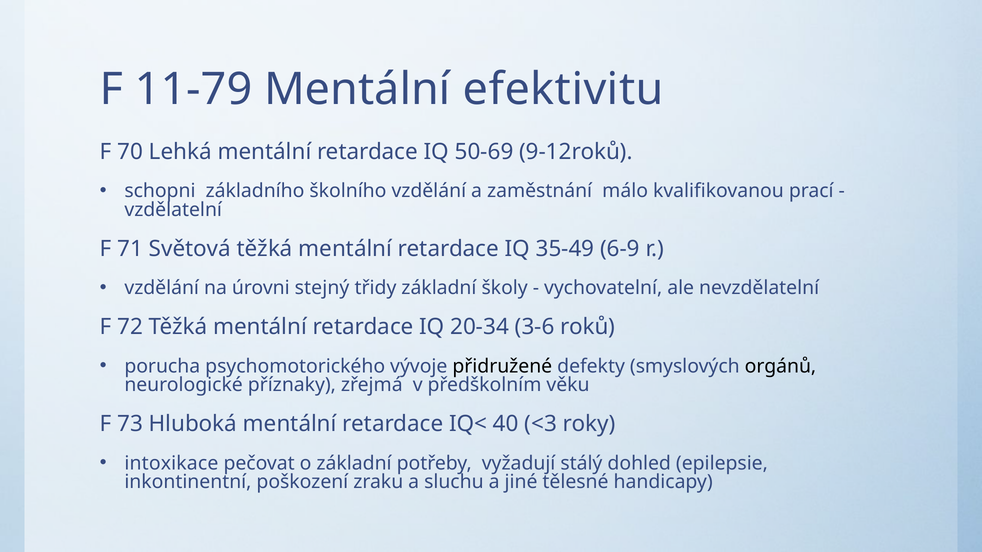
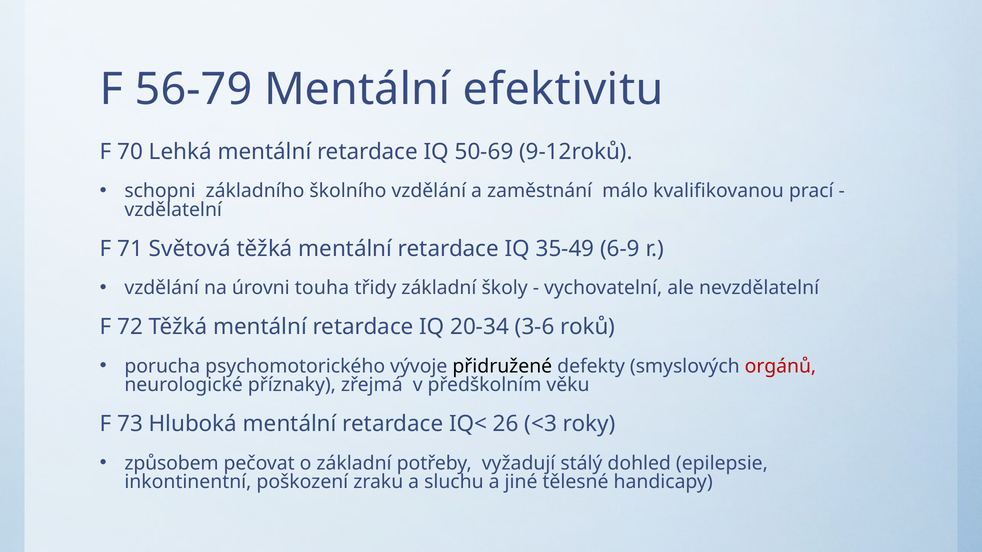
11-79: 11-79 -> 56-79 (194, 90)
stejný: stejný -> touha (322, 288)
orgánů colour: black -> red (780, 367)
40: 40 -> 26 (506, 424)
intoxikace: intoxikace -> způsobem (172, 464)
